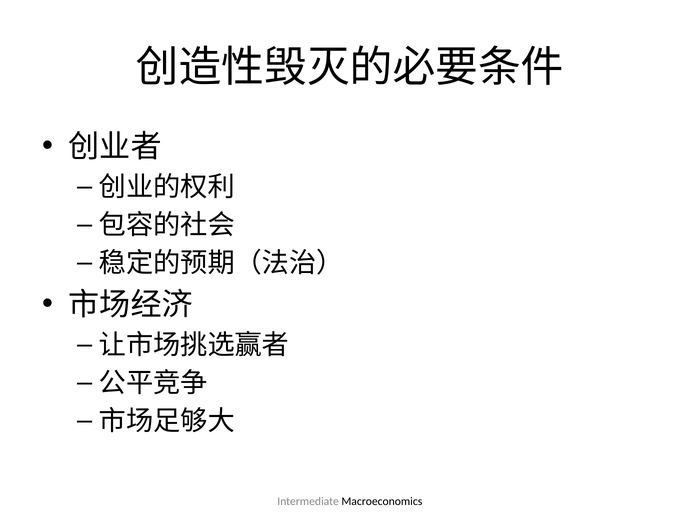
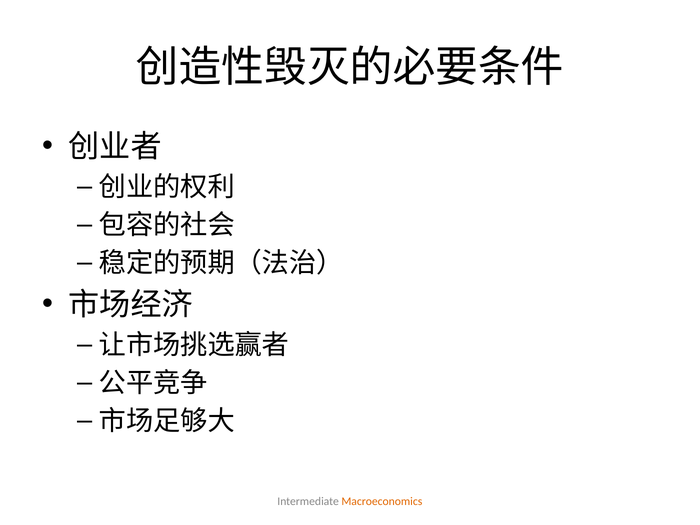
Macroeconomics colour: black -> orange (382, 501)
